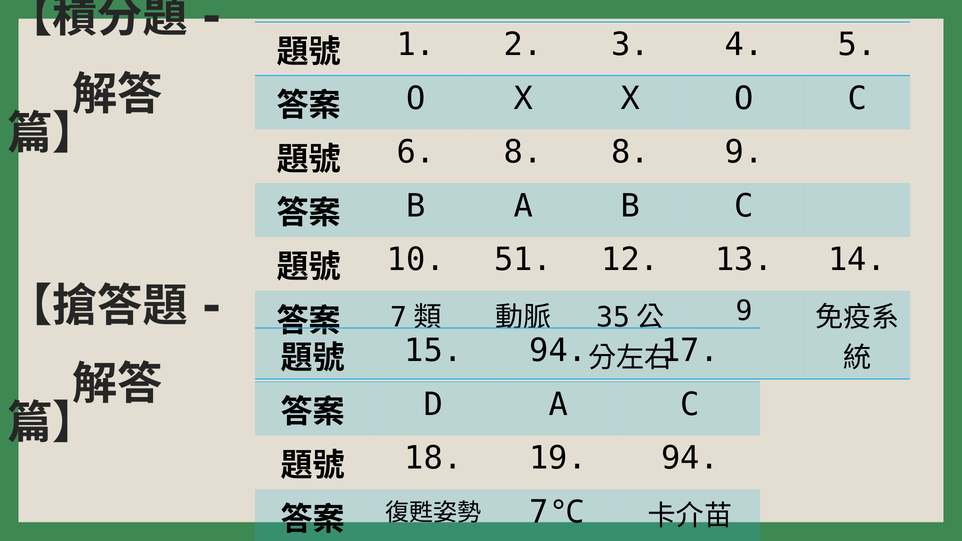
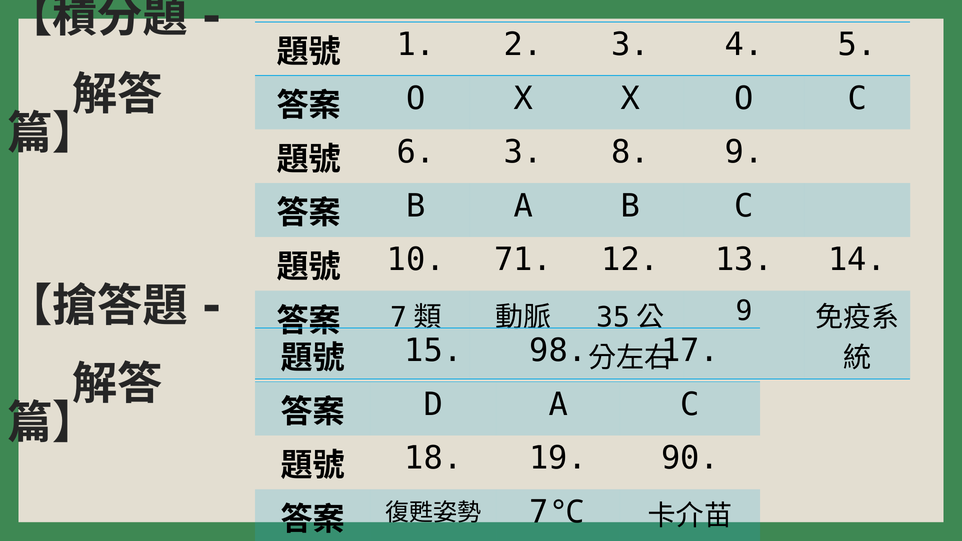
6 8: 8 -> 3 (523, 152)
51: 51 -> 71 (523, 260)
15 94: 94 -> 98 (558, 351)
19 94: 94 -> 90 (690, 458)
